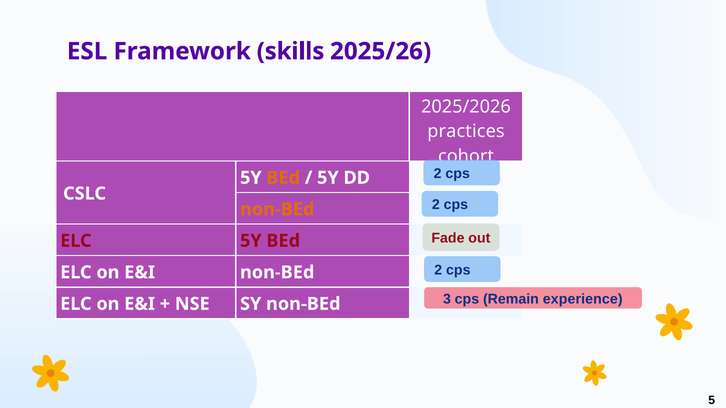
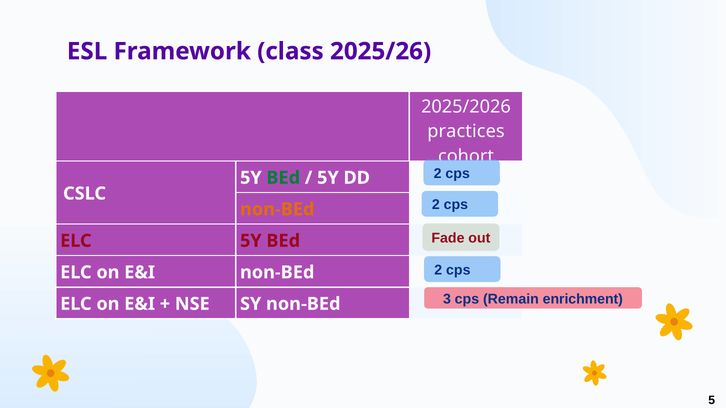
skills: skills -> class (290, 51)
BEd colour: orange -> green (283, 178)
experience: experience -> enrichment (583, 299)
